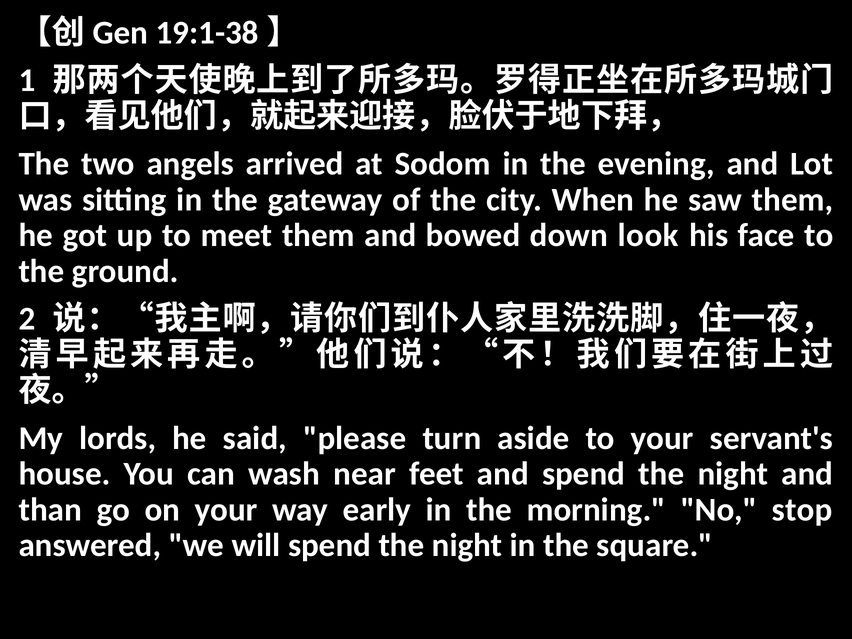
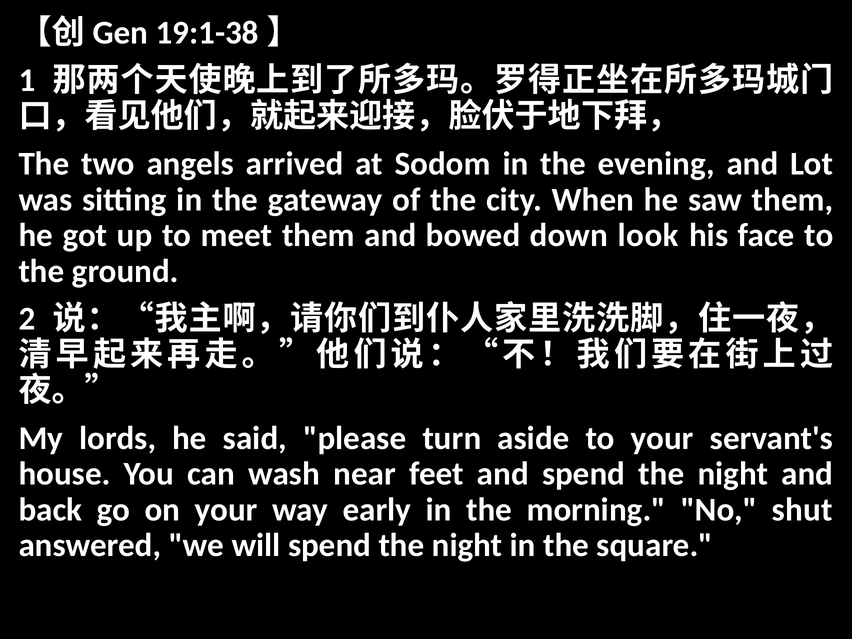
than: than -> back (50, 510)
stop: stop -> shut (802, 510)
